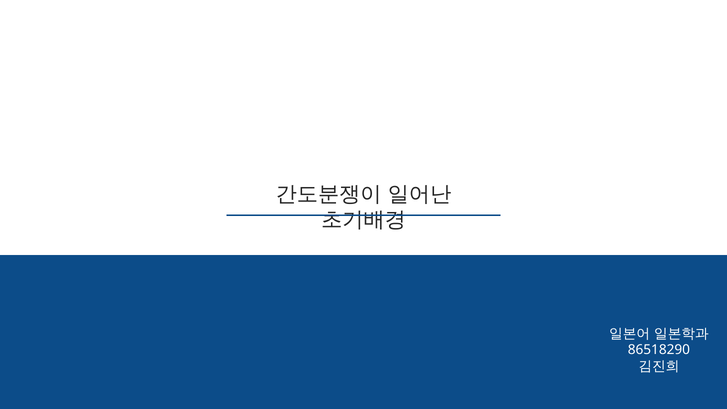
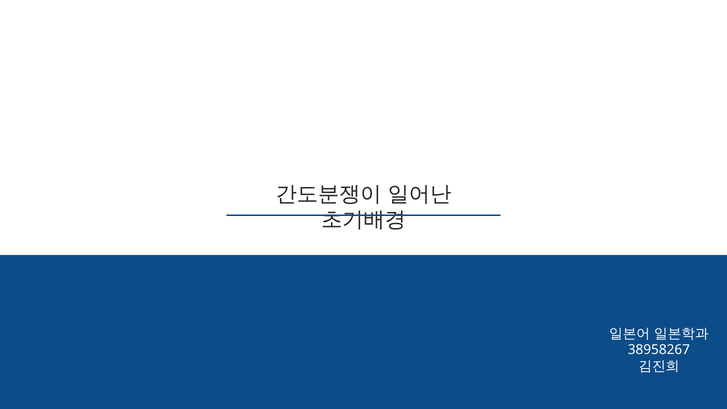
86518290: 86518290 -> 38958267 (659, 350)
